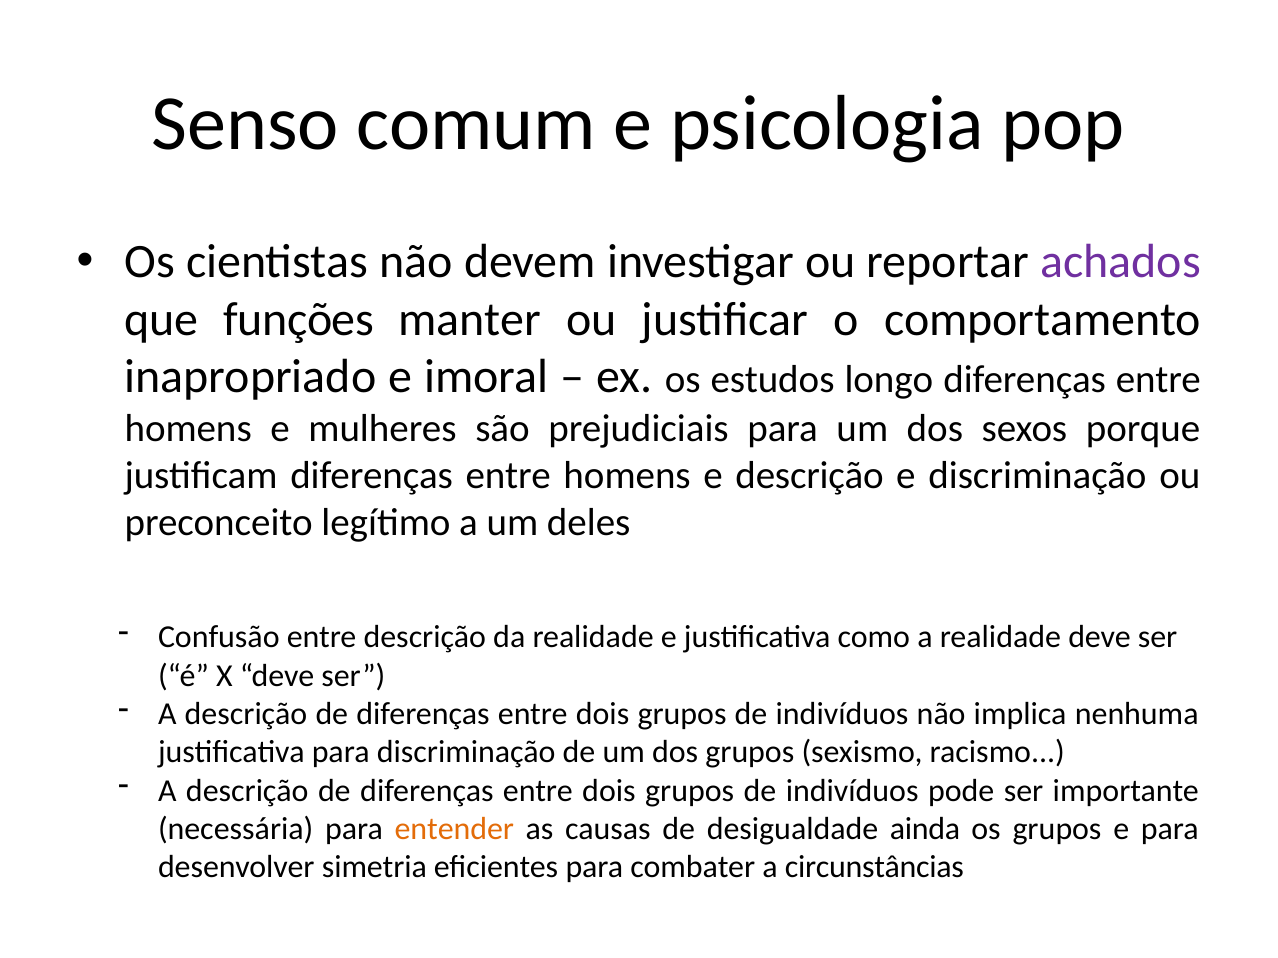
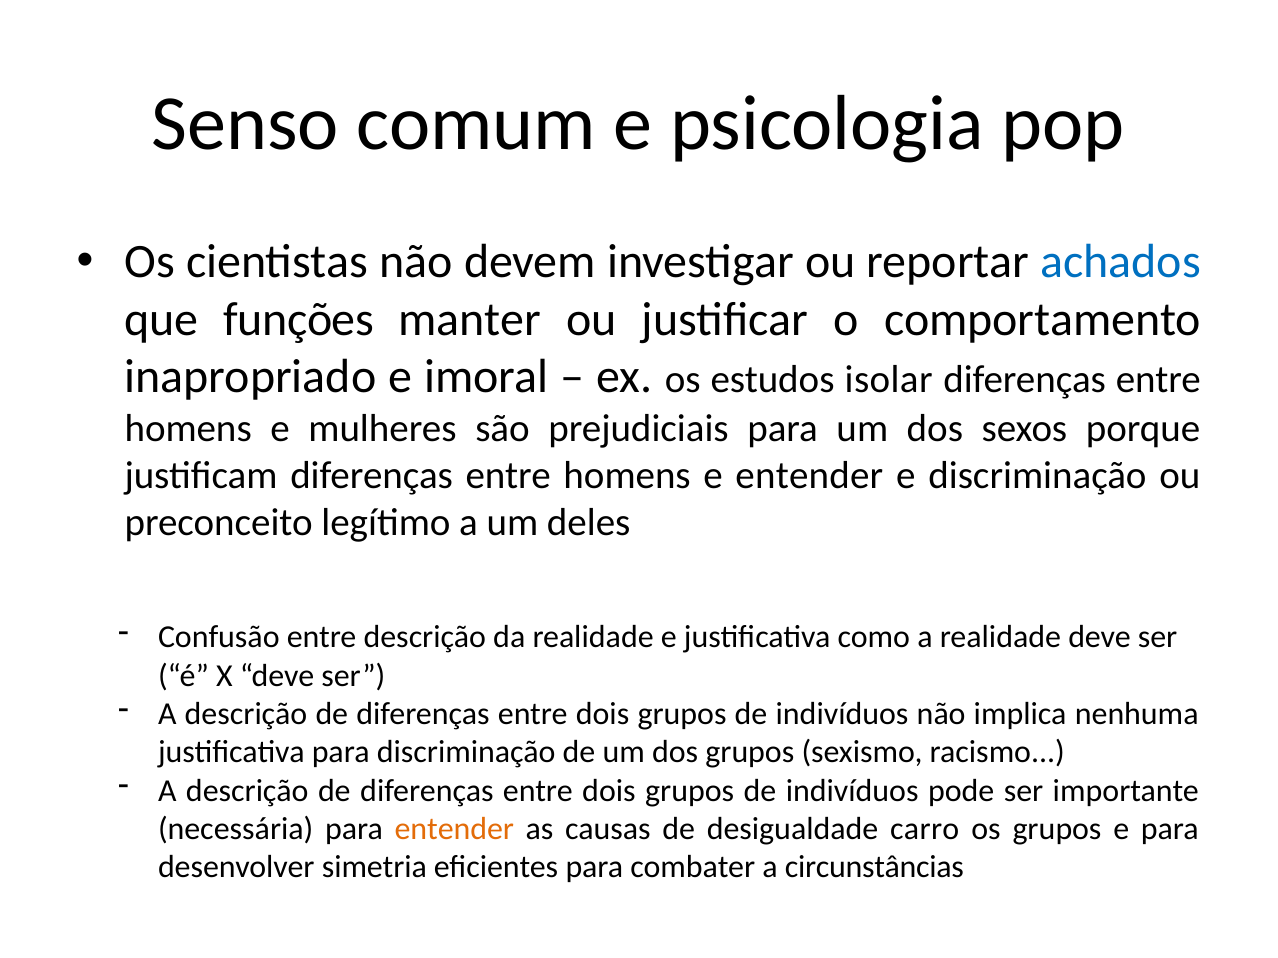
achados colour: purple -> blue (1121, 262)
longo: longo -> isolar (889, 380)
e descrição: descrição -> entender (809, 476)
ainda: ainda -> carro (925, 829)
